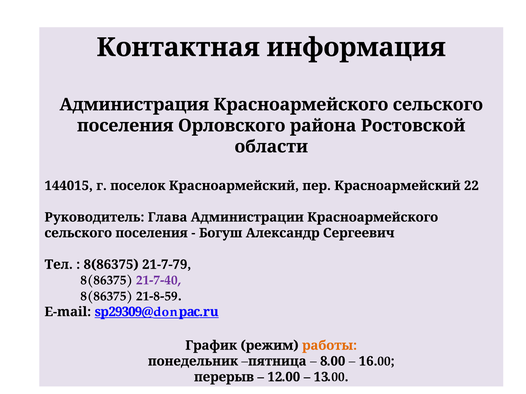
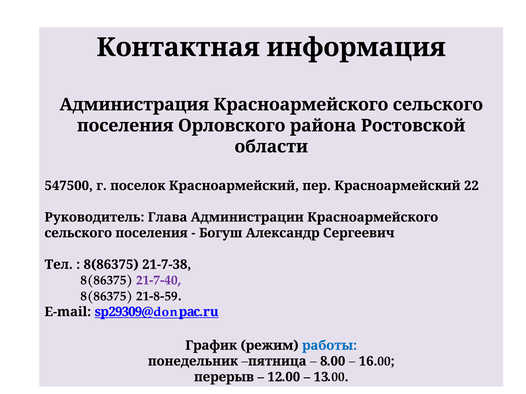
144015: 144015 -> 547500 (69, 186)
21-7-79: 21-7-79 -> 21-7-38 (167, 265)
работы colour: orange -> blue (330, 346)
